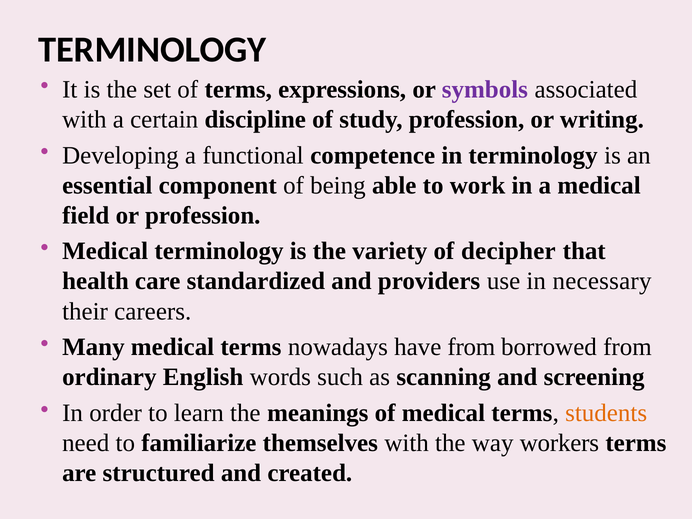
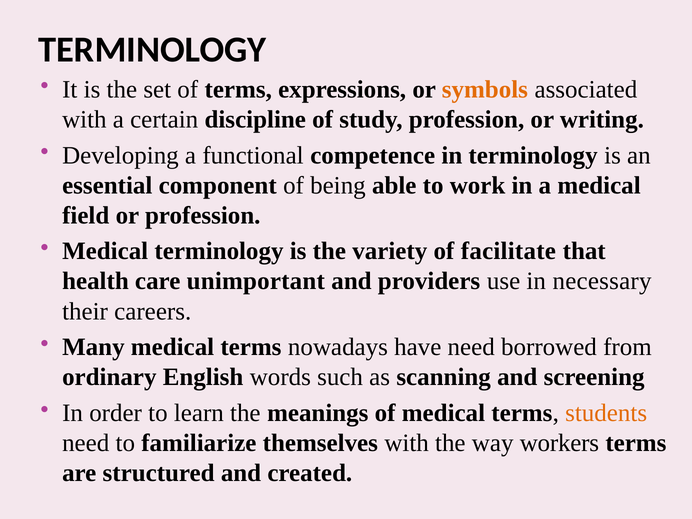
symbols colour: purple -> orange (485, 89)
decipher: decipher -> facilitate (508, 251)
standardized: standardized -> unimportant (256, 281)
have from: from -> need (471, 347)
